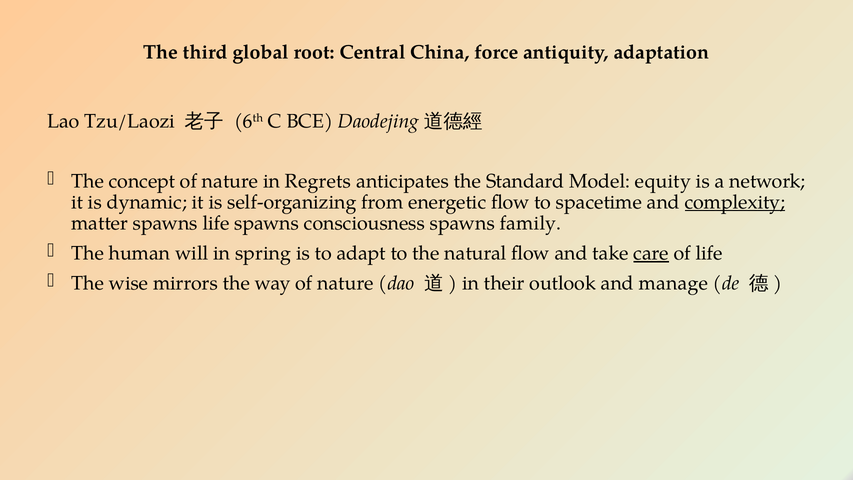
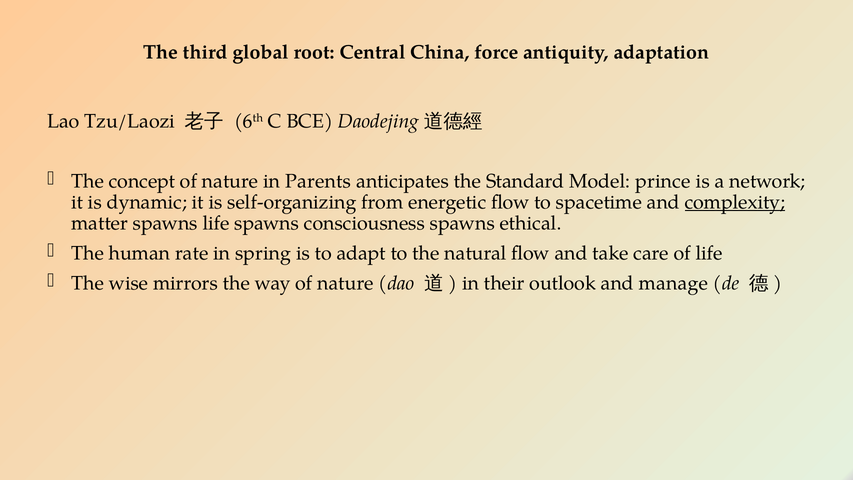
Regrets: Regrets -> Parents (318, 181)
equity: equity -> prince (663, 181)
family: family -> ethical (531, 223)
will: will -> rate (192, 253)
care underline: present -> none (651, 253)
